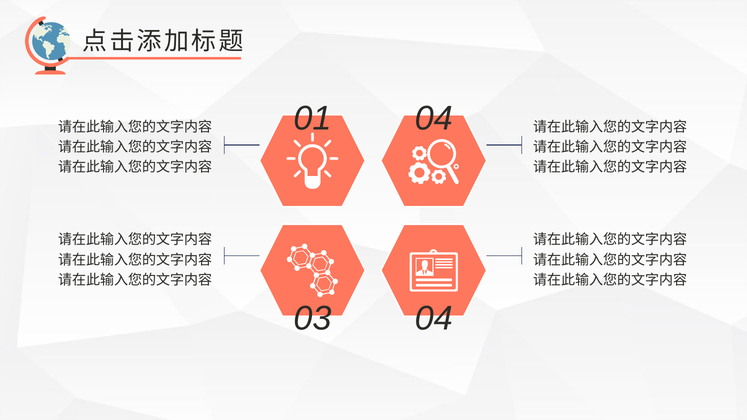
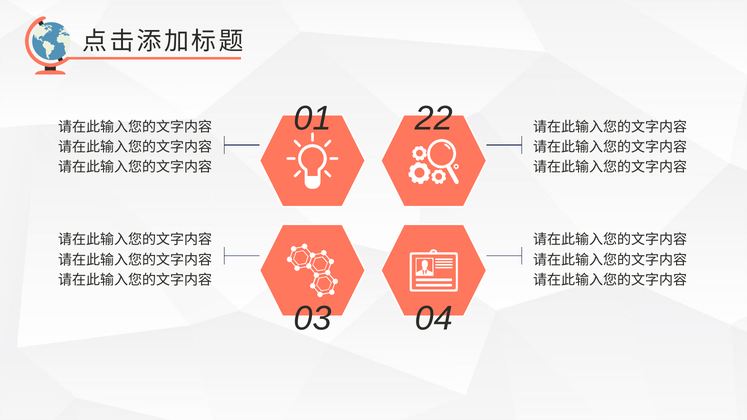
01 04: 04 -> 22 (434, 119)
